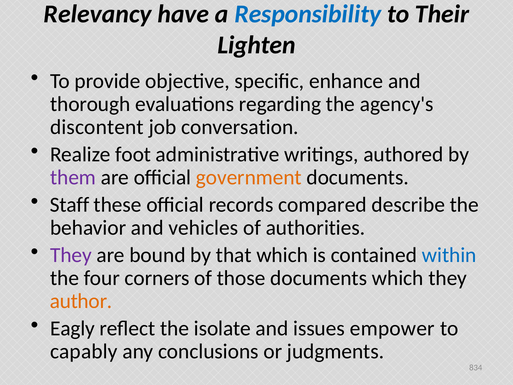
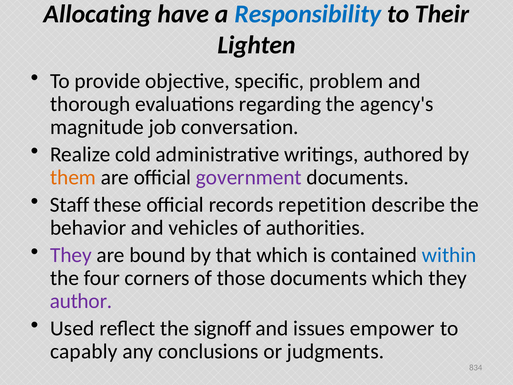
Relevancy: Relevancy -> Allocating (98, 14)
enhance: enhance -> problem (346, 81)
discontent: discontent -> magnitude (97, 127)
foot: foot -> cold (133, 154)
them colour: purple -> orange (73, 177)
government colour: orange -> purple (249, 177)
compared: compared -> repetition (322, 205)
author colour: orange -> purple (81, 301)
Eagly: Eagly -> Used (72, 328)
isolate: isolate -> signoff (222, 328)
